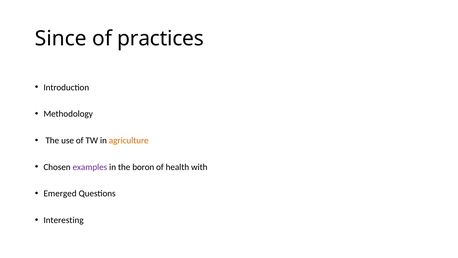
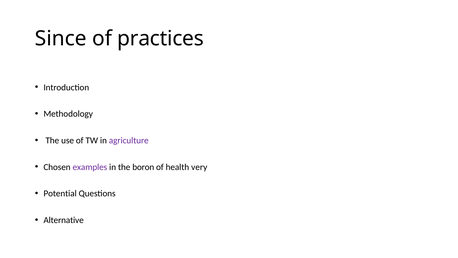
agriculture colour: orange -> purple (129, 140)
with: with -> very (199, 167)
Emerged: Emerged -> Potential (60, 193)
Interesting: Interesting -> Alternative (64, 220)
